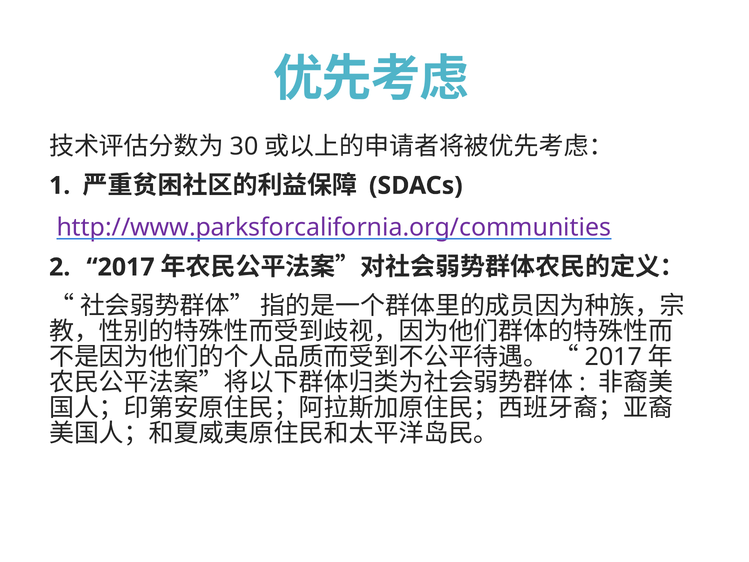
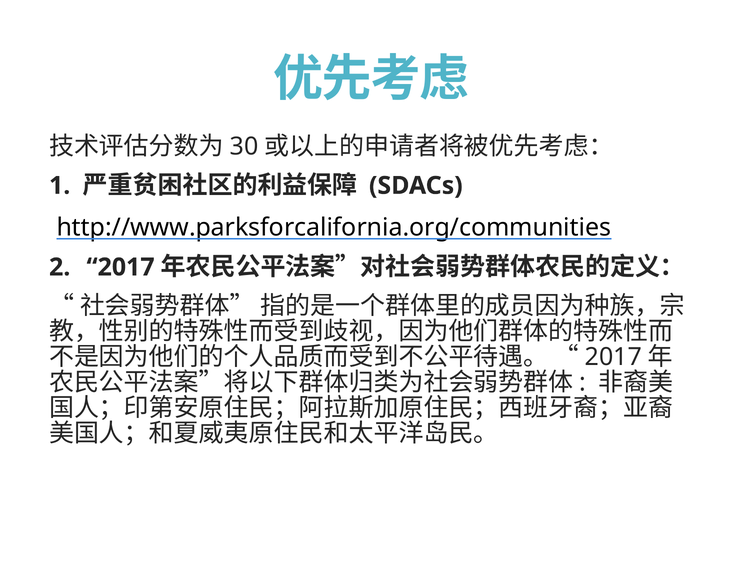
http://www.parksforcalifornia.org/communities colour: purple -> black (334, 227)
